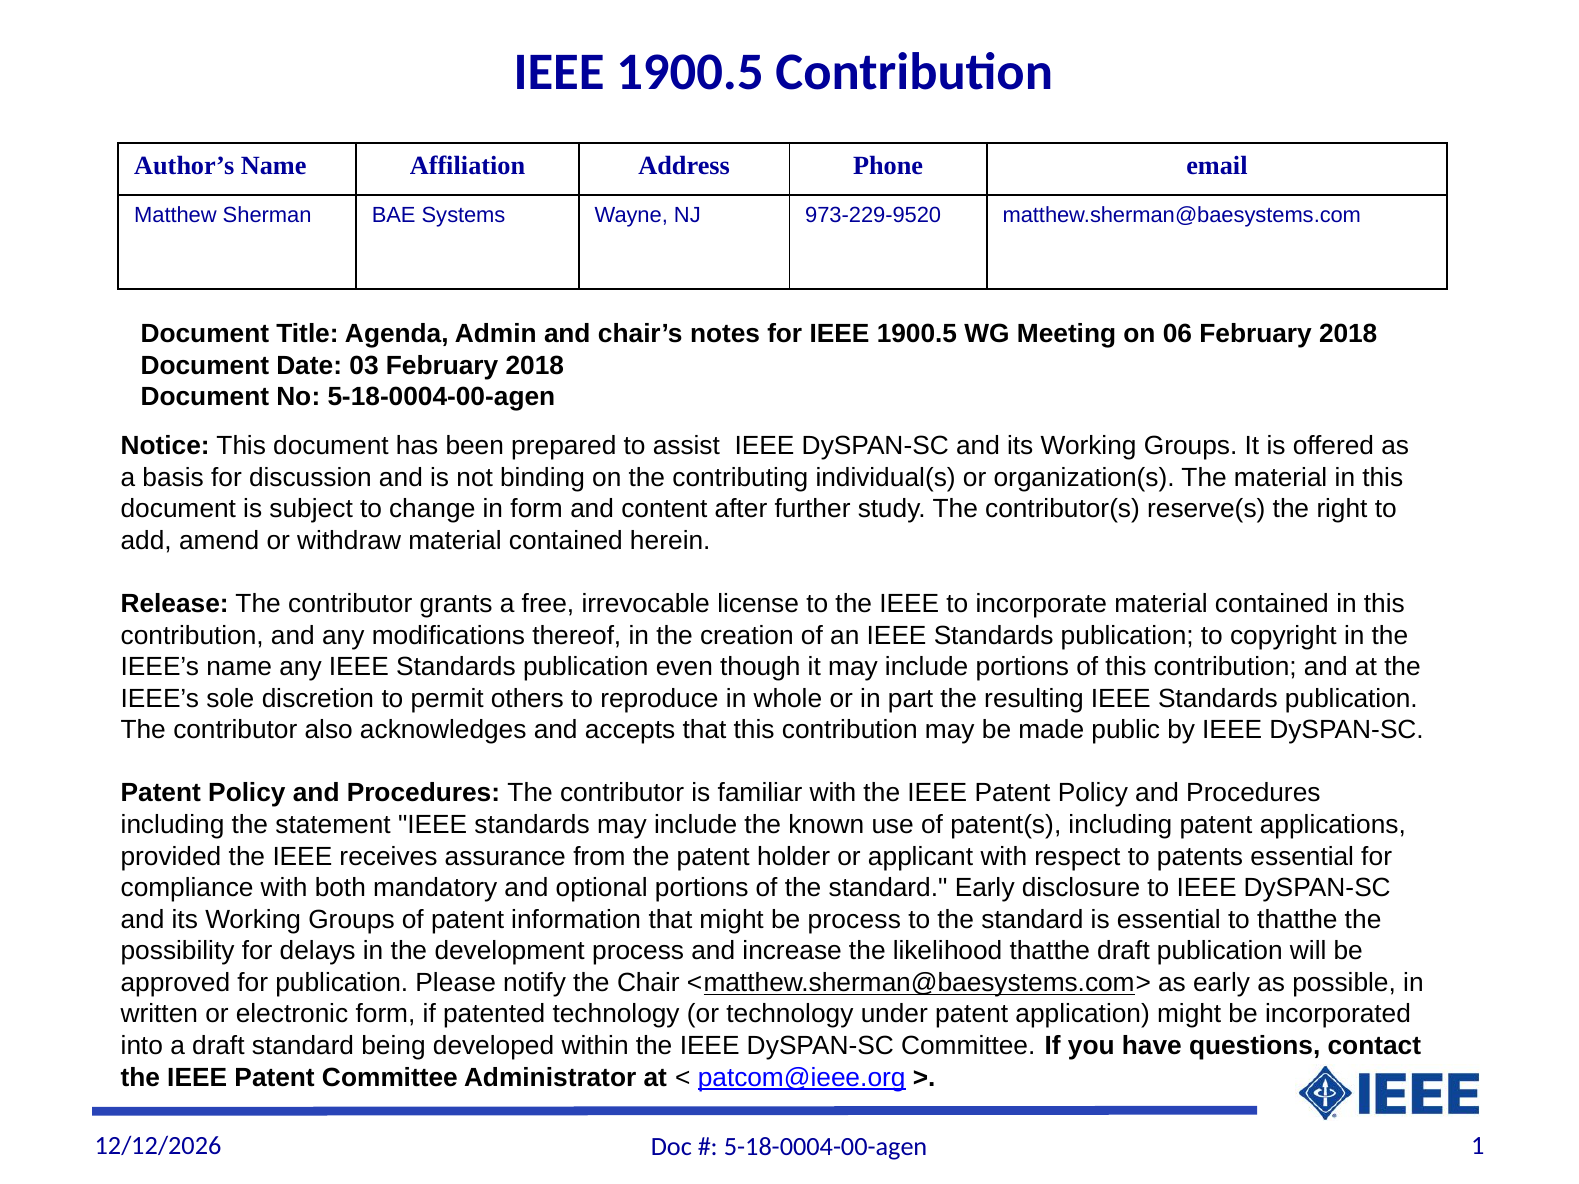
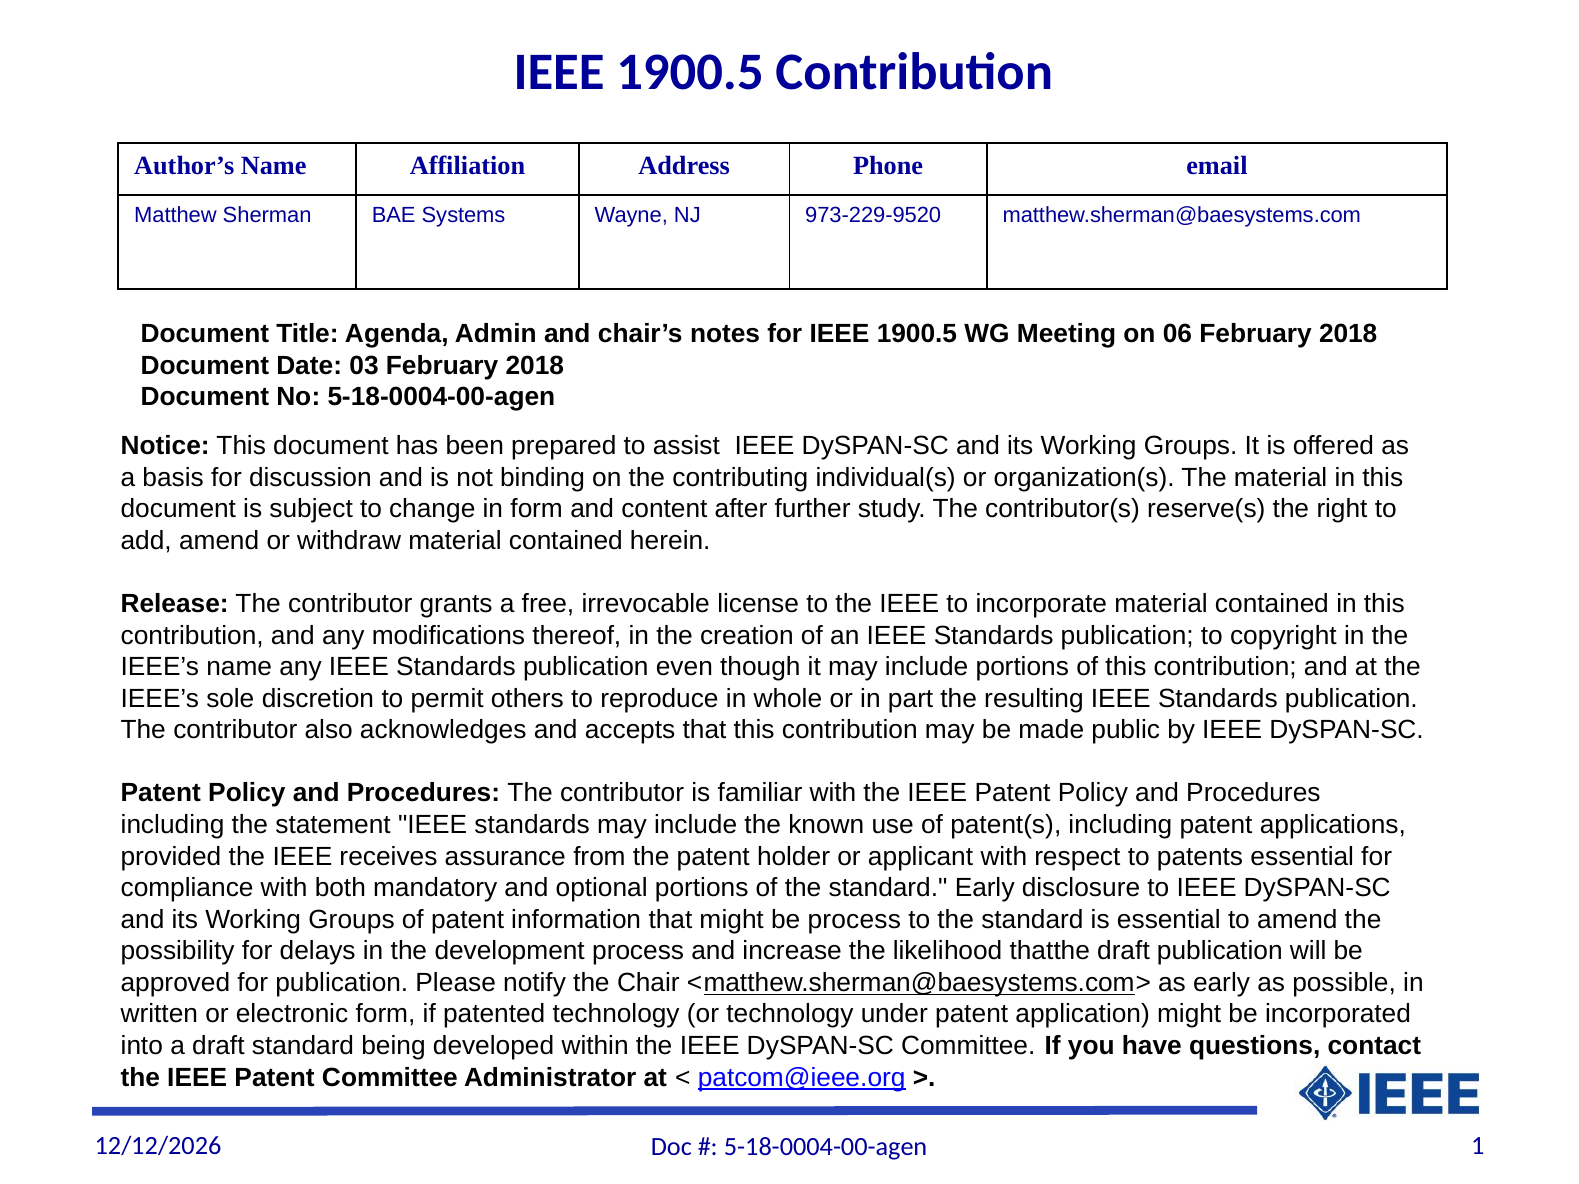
to thatthe: thatthe -> amend (1297, 920)
